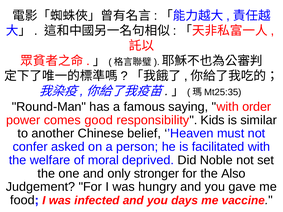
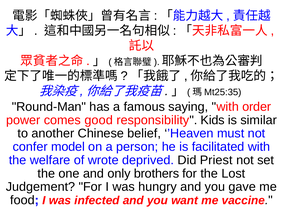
asked: asked -> model (68, 147)
moral: moral -> wrote (103, 160)
Noble: Noble -> Priest (216, 160)
stronger: stronger -> brothers (156, 174)
Also: Also -> Lost (233, 174)
days: days -> want (185, 201)
